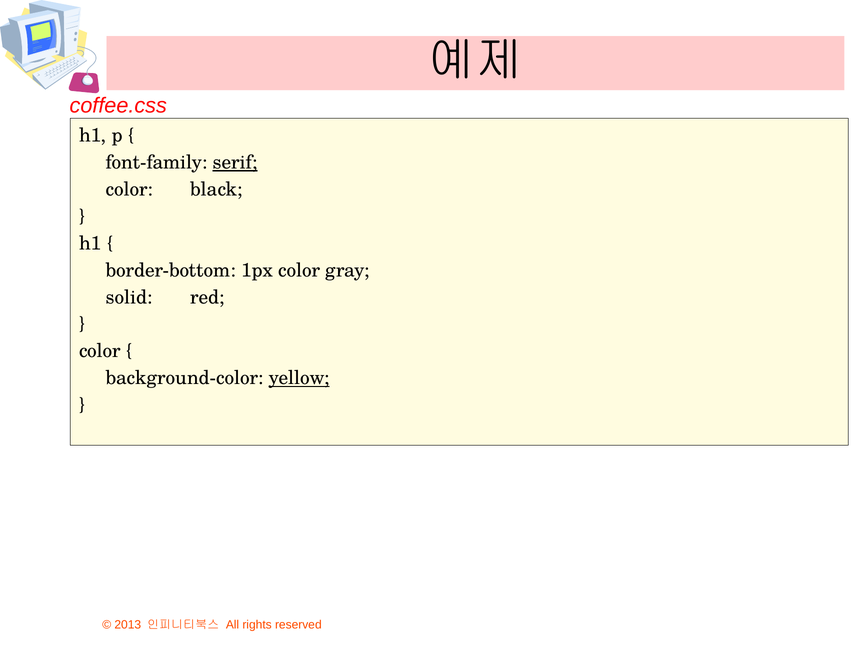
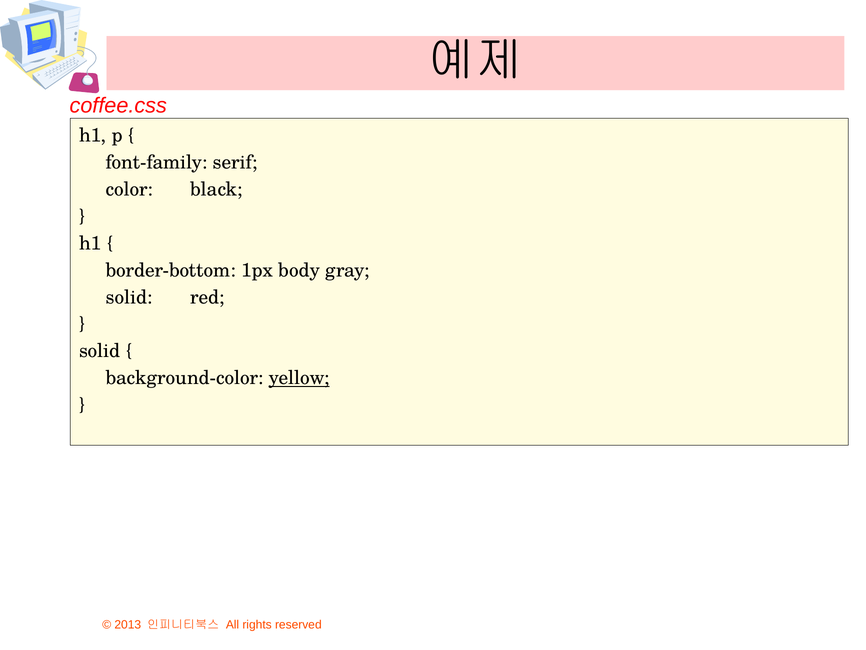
serif underline: present -> none (235, 162)
1px color: color -> body (299, 270)
color: color -> solid (100, 351)
